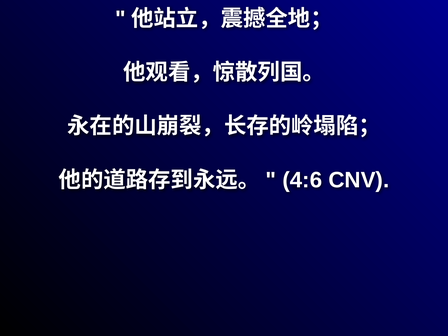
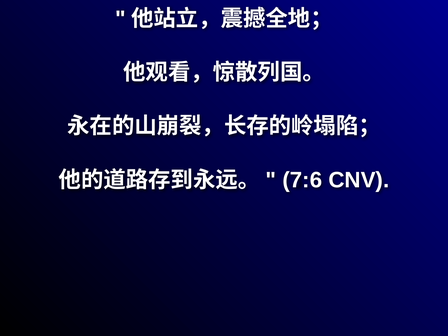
4:6: 4:6 -> 7:6 (302, 180)
